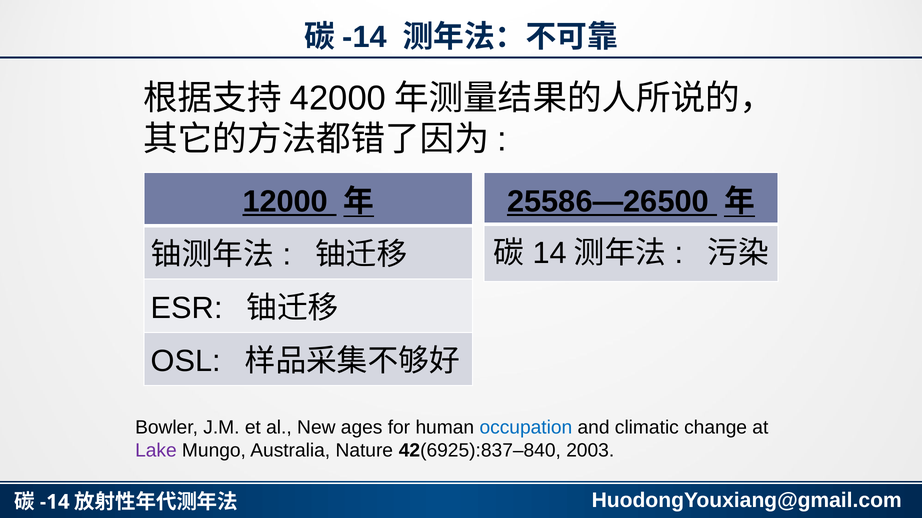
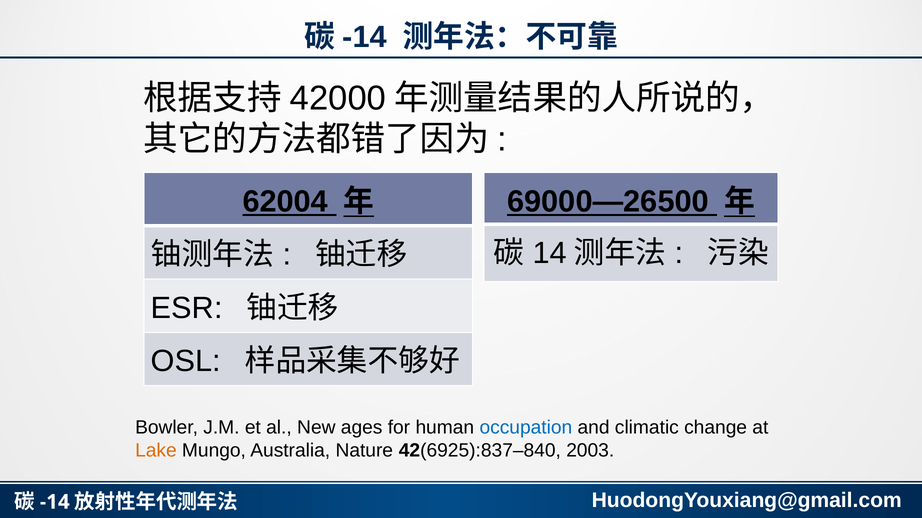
12000: 12000 -> 62004 (285, 202)
25586—26500: 25586—26500 -> 69000—26500 (608, 202)
Lake colour: purple -> orange (156, 451)
